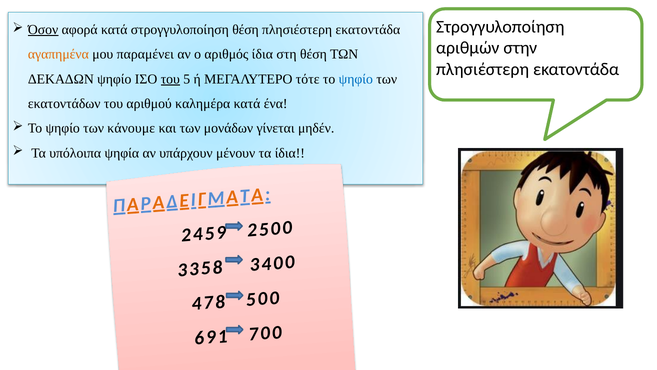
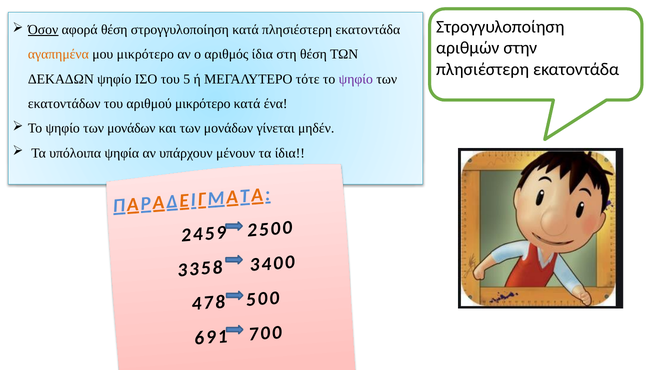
αφορά κατά: κατά -> θέση (114, 30)
στρογγυλοποίηση θέση: θέση -> κατά (245, 30)
μου παραμένει: παραμένει -> μικρότερο (145, 54)
του underline: present -> none (170, 79)
ψηφίο colour: blue -> purple (356, 79)
αριθμού καλημέρα: καλημέρα -> μικρότερο (203, 104)
ψηφίο των κάνουμε: κάνουμε -> μονάδων (131, 128)
